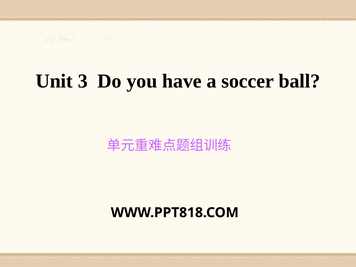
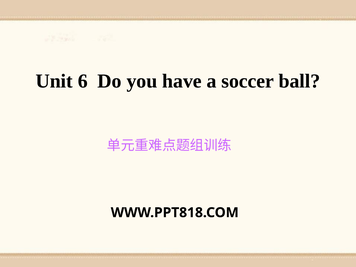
3: 3 -> 6 (83, 81)
